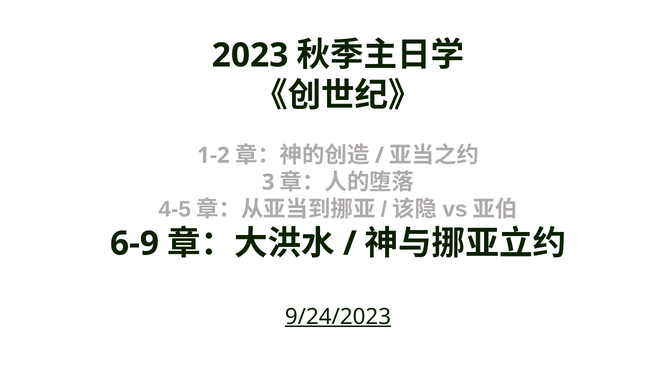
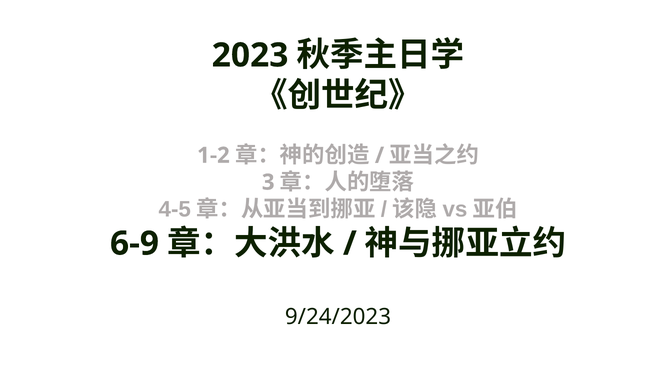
9/24/2023 underline: present -> none (338, 316)
